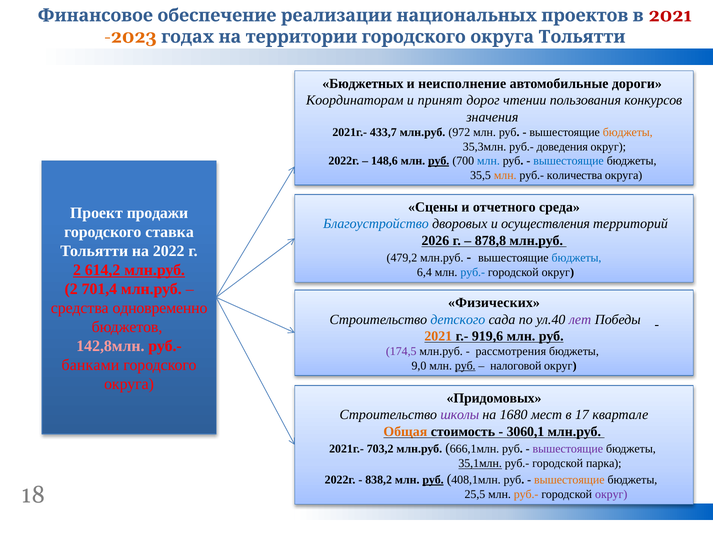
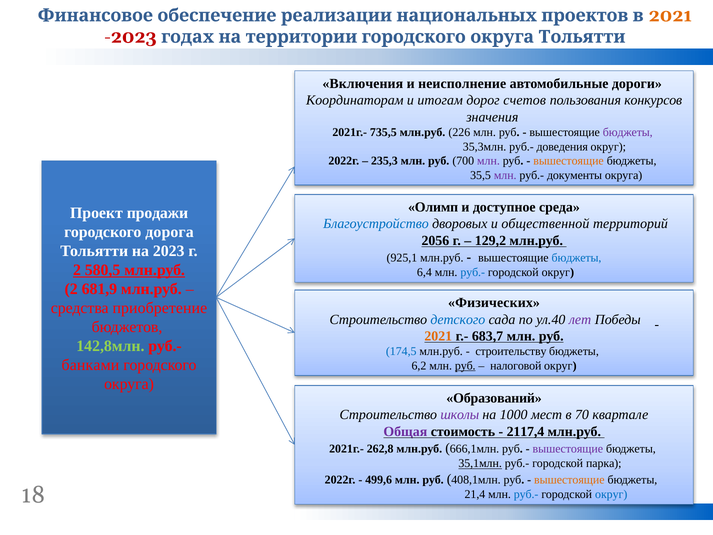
2021 colour: red -> orange (670, 15)
-2023 colour: orange -> red (130, 37)
Бюджетных: Бюджетных -> Включения (363, 84)
принят: принят -> итогам (440, 100)
чтении: чтении -> счетов (525, 100)
433,7: 433,7 -> 735,5 (383, 132)
972: 972 -> 226 (459, 132)
бюджеты colour: orange -> purple (628, 132)
148,6: 148,6 -> 235,3 (384, 161)
руб underline: present -> none (439, 161)
млн colour: blue -> purple (488, 161)
вышестоящие colour: blue -> orange (569, 161)
млн colour: orange -> purple (505, 175)
количества: количества -> документы (575, 175)
Сцены: Сцены -> Олимп (433, 207)
отчетного: отчетного -> доступное (504, 207)
осуществления: осуществления -> общественной (545, 224)
ставка: ставка -> дорога (170, 232)
2026: 2026 -> 2056 (435, 240)
878,8: 878,8 -> 129,2 (490, 240)
2022: 2022 -> 2023 (169, 251)
479,2: 479,2 -> 925,1 (402, 258)
614,2: 614,2 -> 580,5 (103, 270)
701,4: 701,4 -> 681,9 (99, 289)
одновременно: одновременно -> приобретение (160, 308)
919,6: 919,6 -> 683,7 (488, 336)
142,8млн colour: pink -> light green (110, 346)
174,5 colour: purple -> blue (401, 351)
рассмотрения: рассмотрения -> строительству (511, 351)
9,0: 9,0 -> 6,2 (419, 365)
Придомовых: Придомовых -> Образований (494, 398)
1680: 1680 -> 1000 (514, 415)
17: 17 -> 70 (582, 415)
Общая colour: orange -> purple (405, 431)
3060,1: 3060,1 -> 2117,4 (525, 431)
703,2: 703,2 -> 262,8 (380, 449)
838,2: 838,2 -> 499,6 (379, 480)
руб underline: present -> none (433, 480)
25,5: 25,5 -> 21,4 (475, 494)
руб.- colour: orange -> blue (526, 494)
округ colour: purple -> blue (611, 494)
